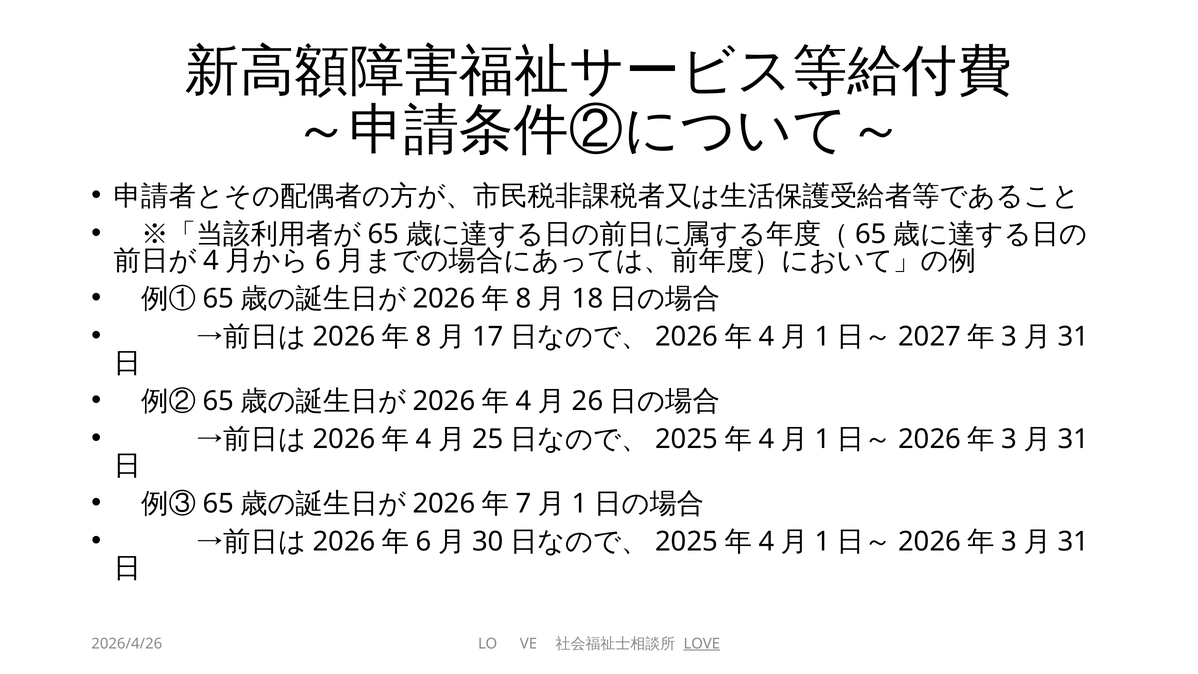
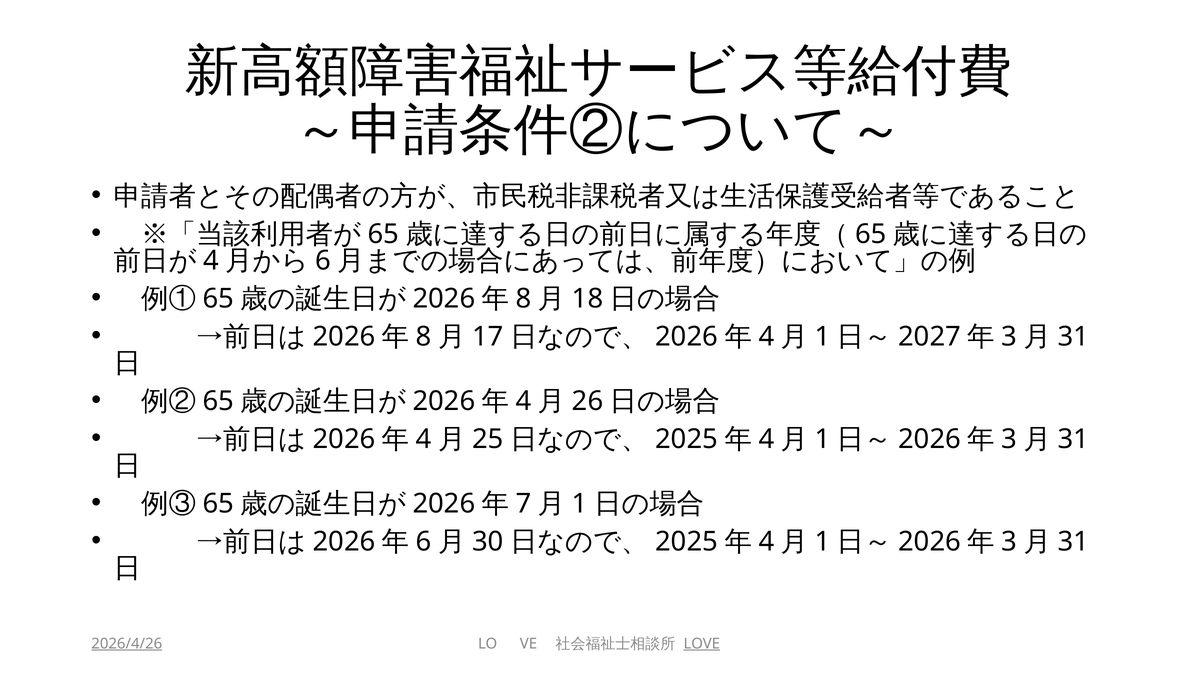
2026/4/26 underline: none -> present (127, 644)
